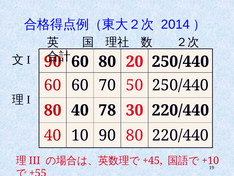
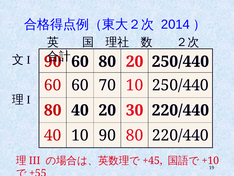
70 50: 50 -> 10 (135, 85)
40 78: 78 -> 20 (107, 110)
